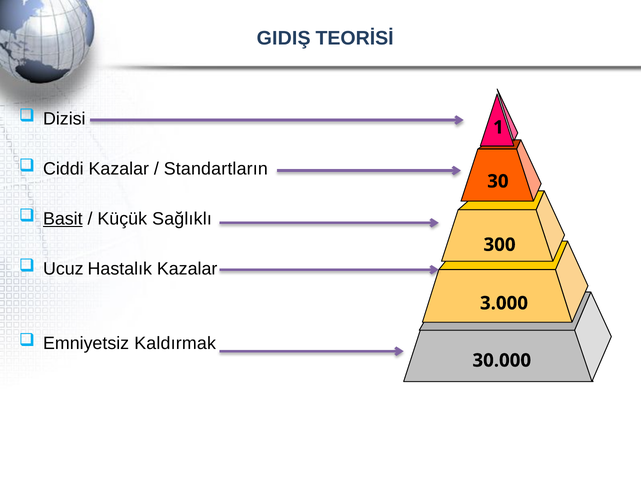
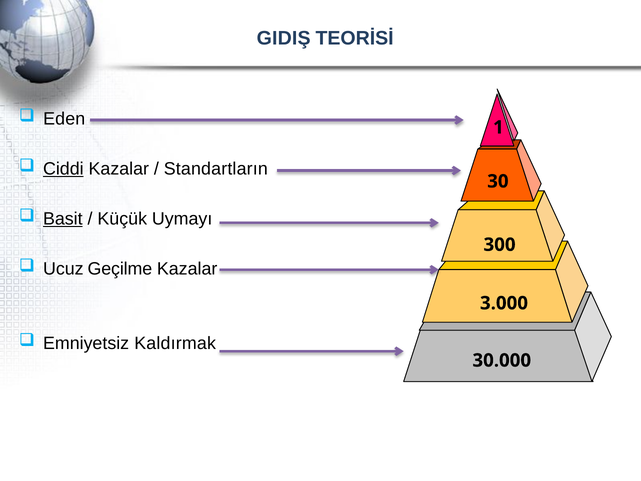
Dizisi: Dizisi -> Eden (64, 119)
Ciddi underline: none -> present (63, 169)
Sağlıklı: Sağlıklı -> Uymayı (182, 219)
Hastalık: Hastalık -> Geçilme (120, 269)
